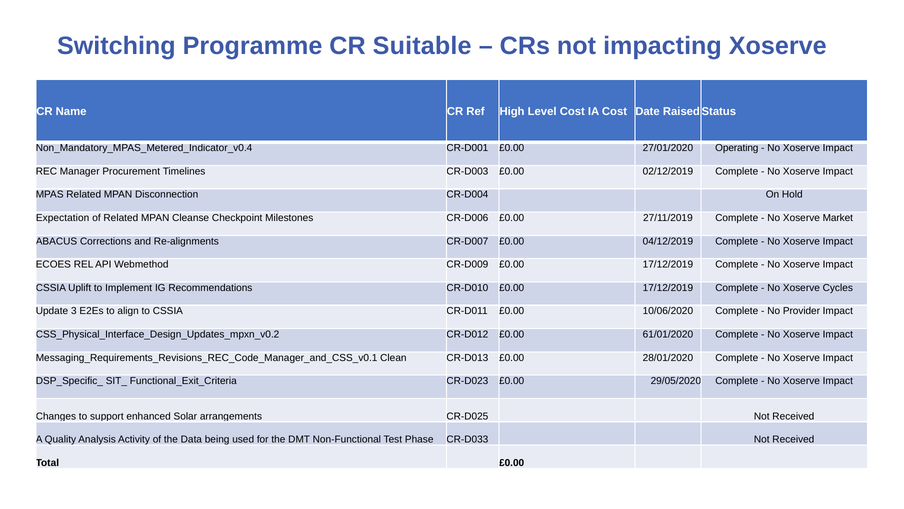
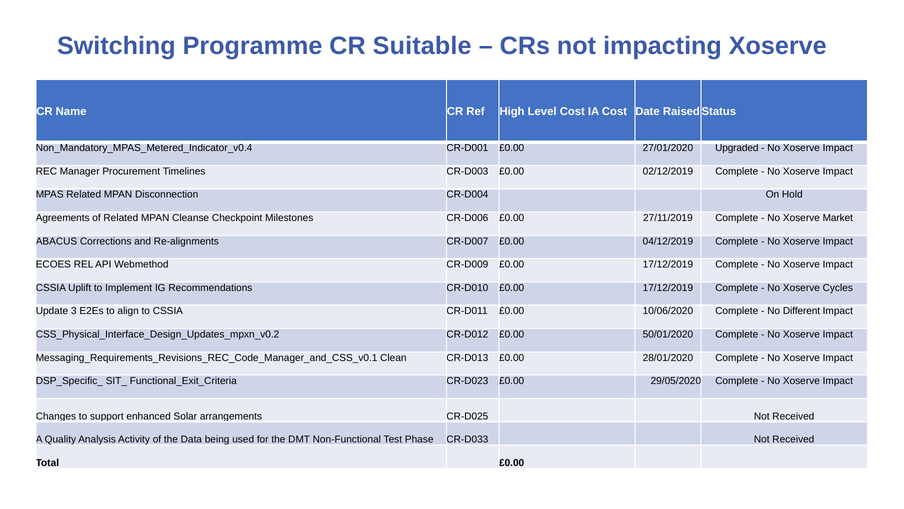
Operating: Operating -> Upgraded (737, 148)
Expectation: Expectation -> Agreements (63, 218)
Provider: Provider -> Different (801, 311)
61/01/2020: 61/01/2020 -> 50/01/2020 (668, 334)
